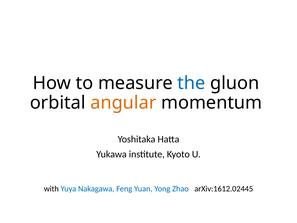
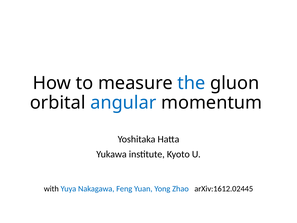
angular colour: orange -> blue (123, 103)
